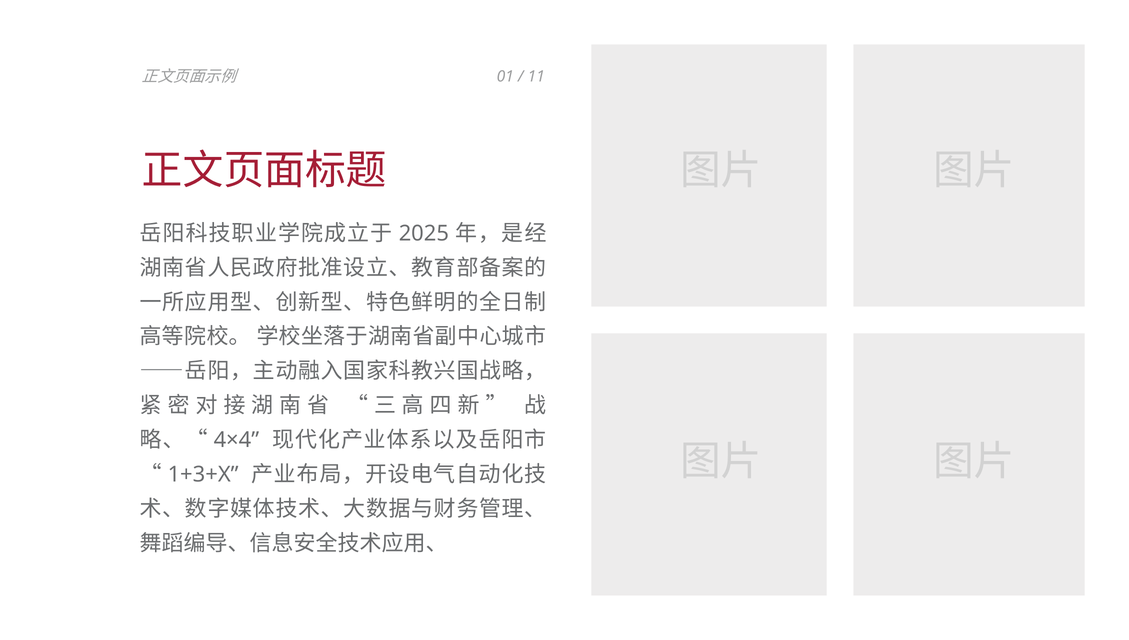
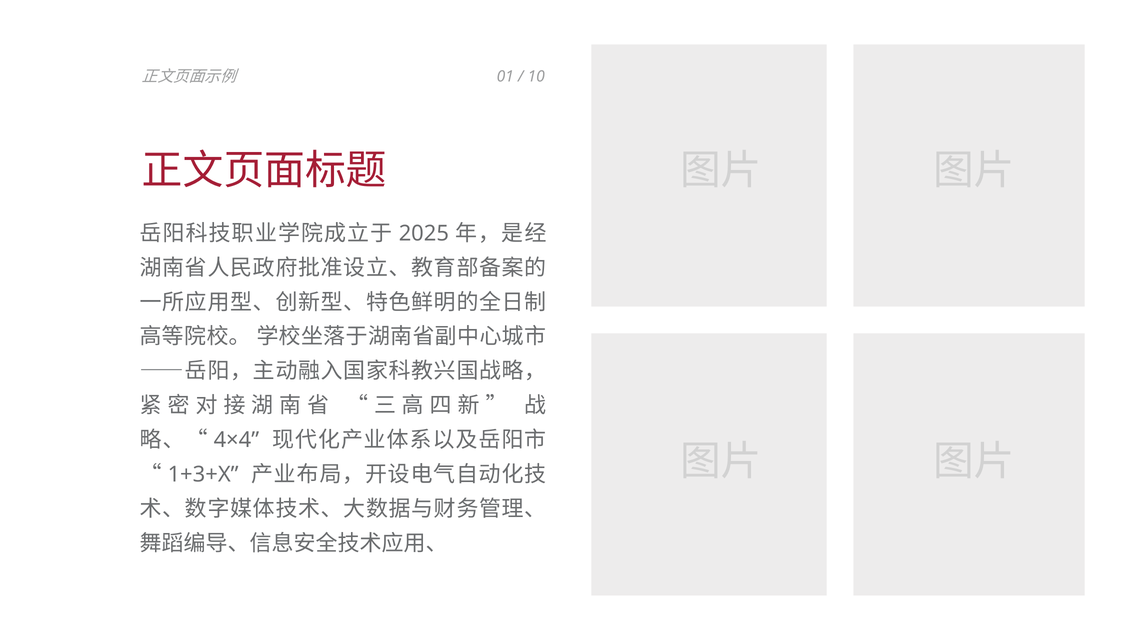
11: 11 -> 10 (536, 76)
